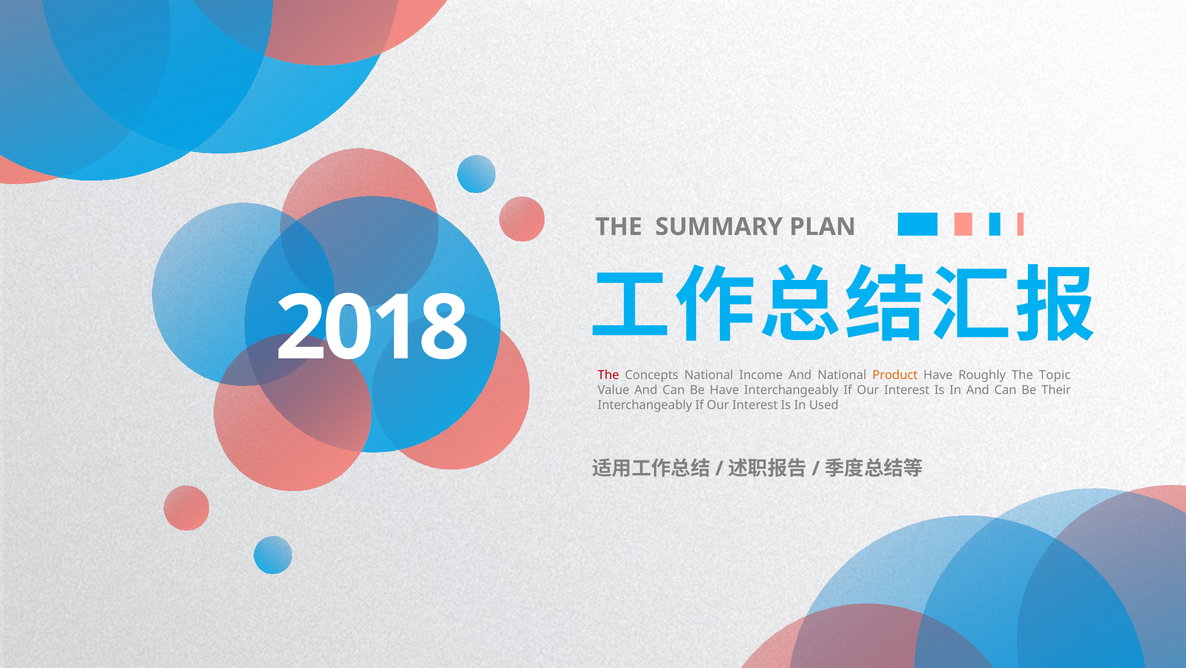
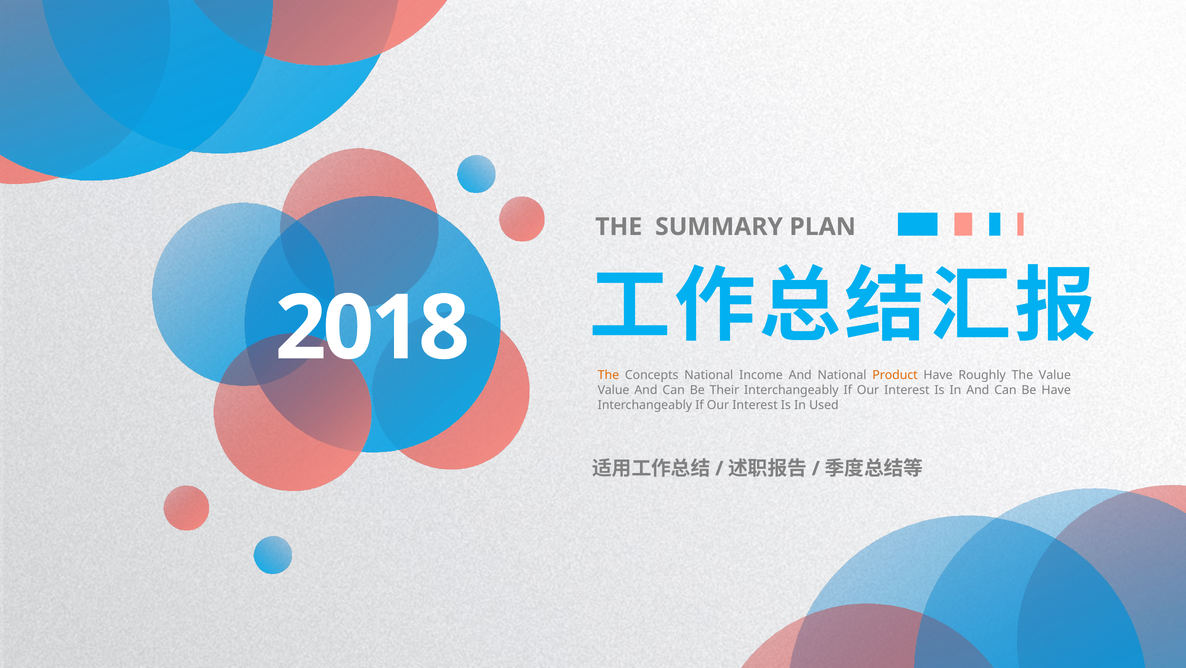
The colour: red -> orange (608, 375)
The Topic: Topic -> Value (1055, 375)
Be Have: Have -> Their (724, 390)
Be Their: Their -> Have (1056, 390)
